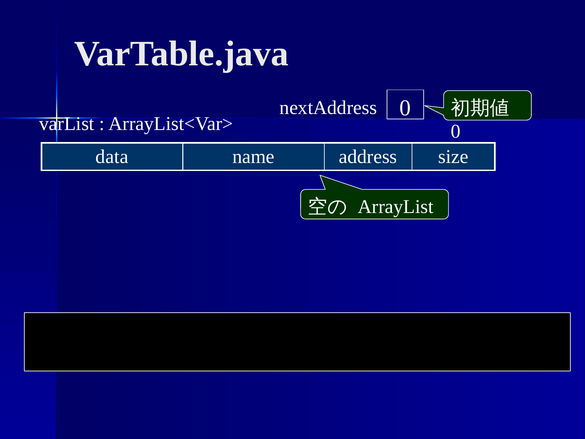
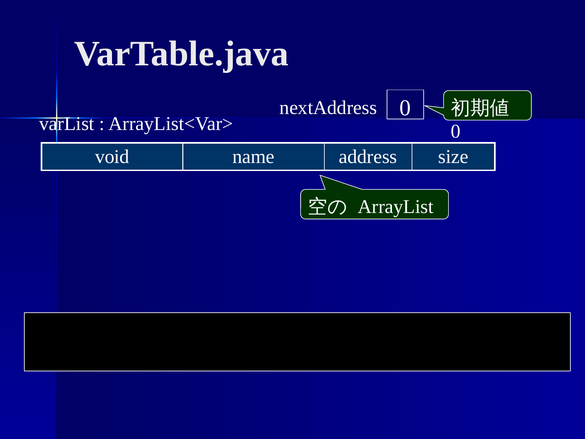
data: data -> void (112, 157)
